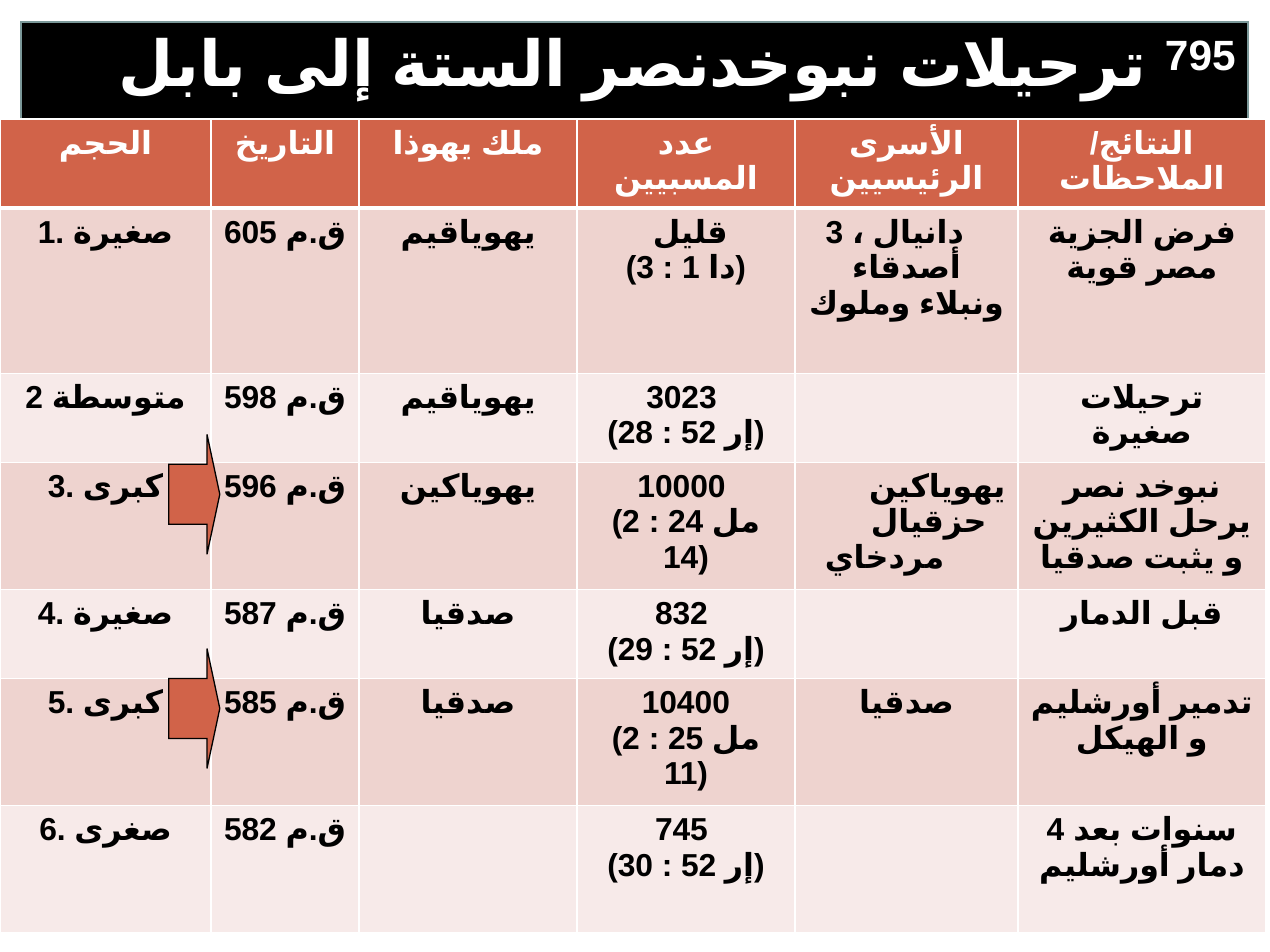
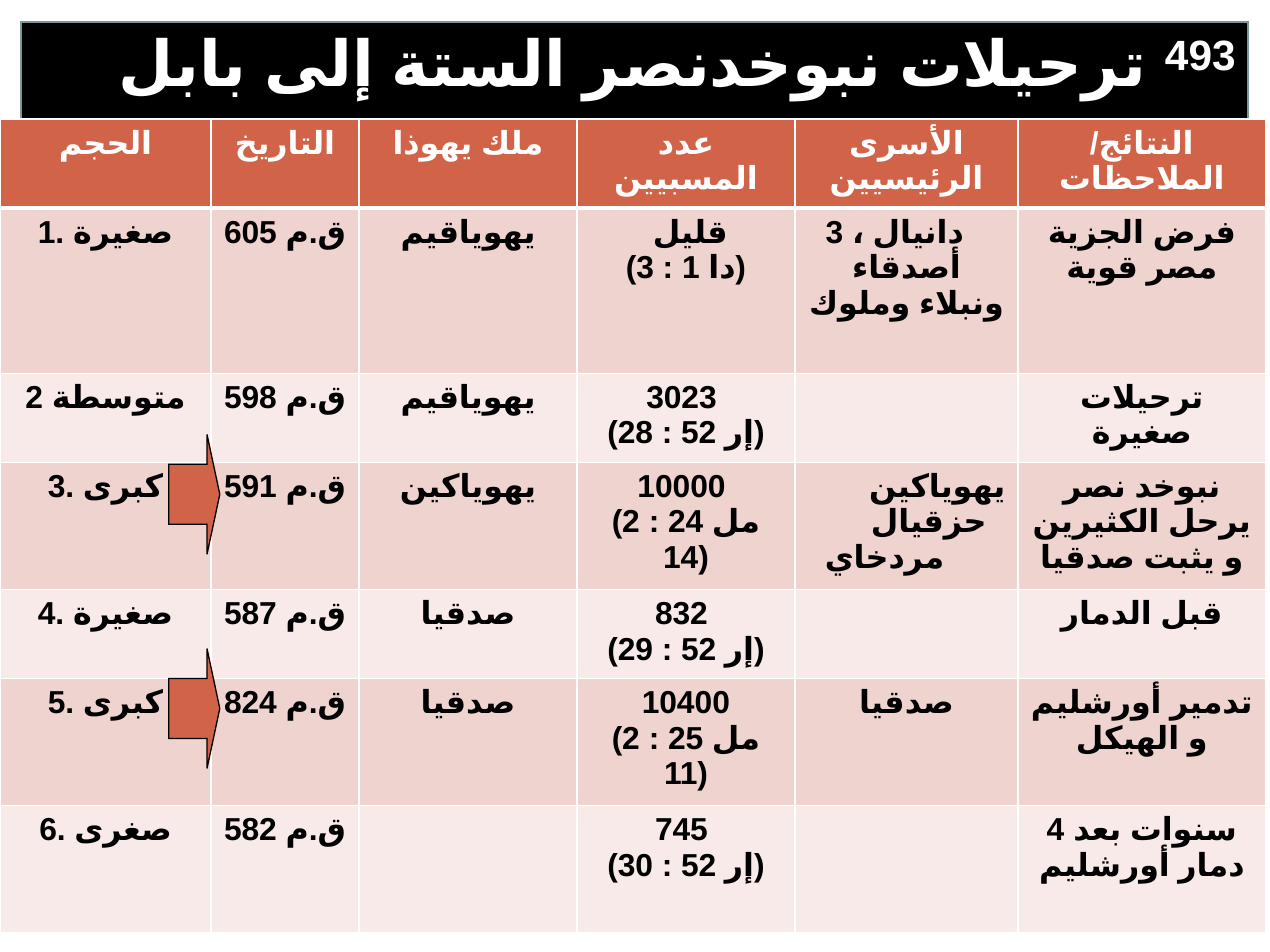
795: 795 -> 493 (1200, 57)
596: 596 -> 591 (250, 487)
585: 585 -> 824 (250, 703)
